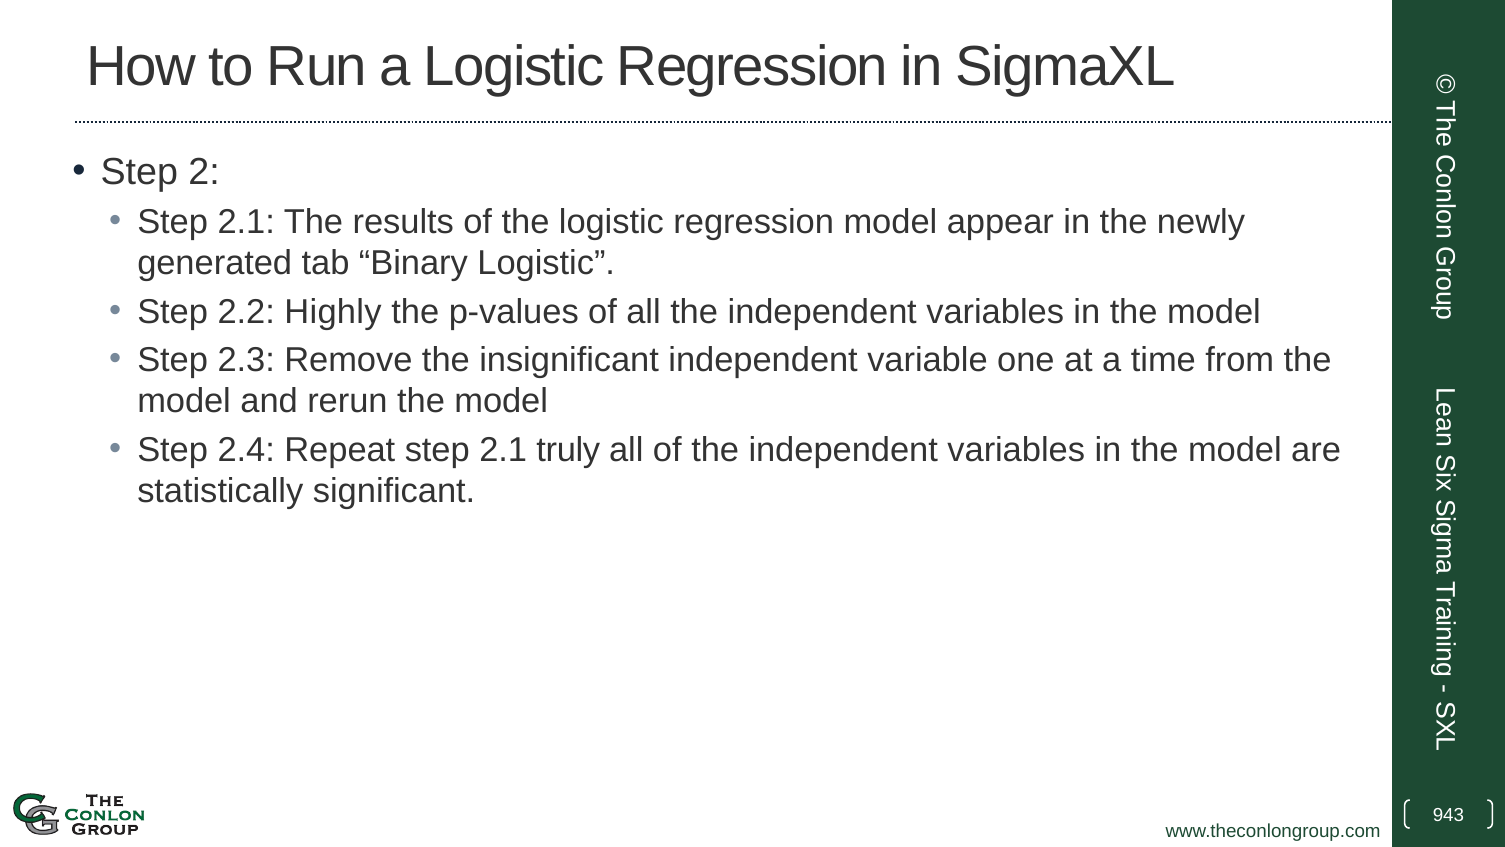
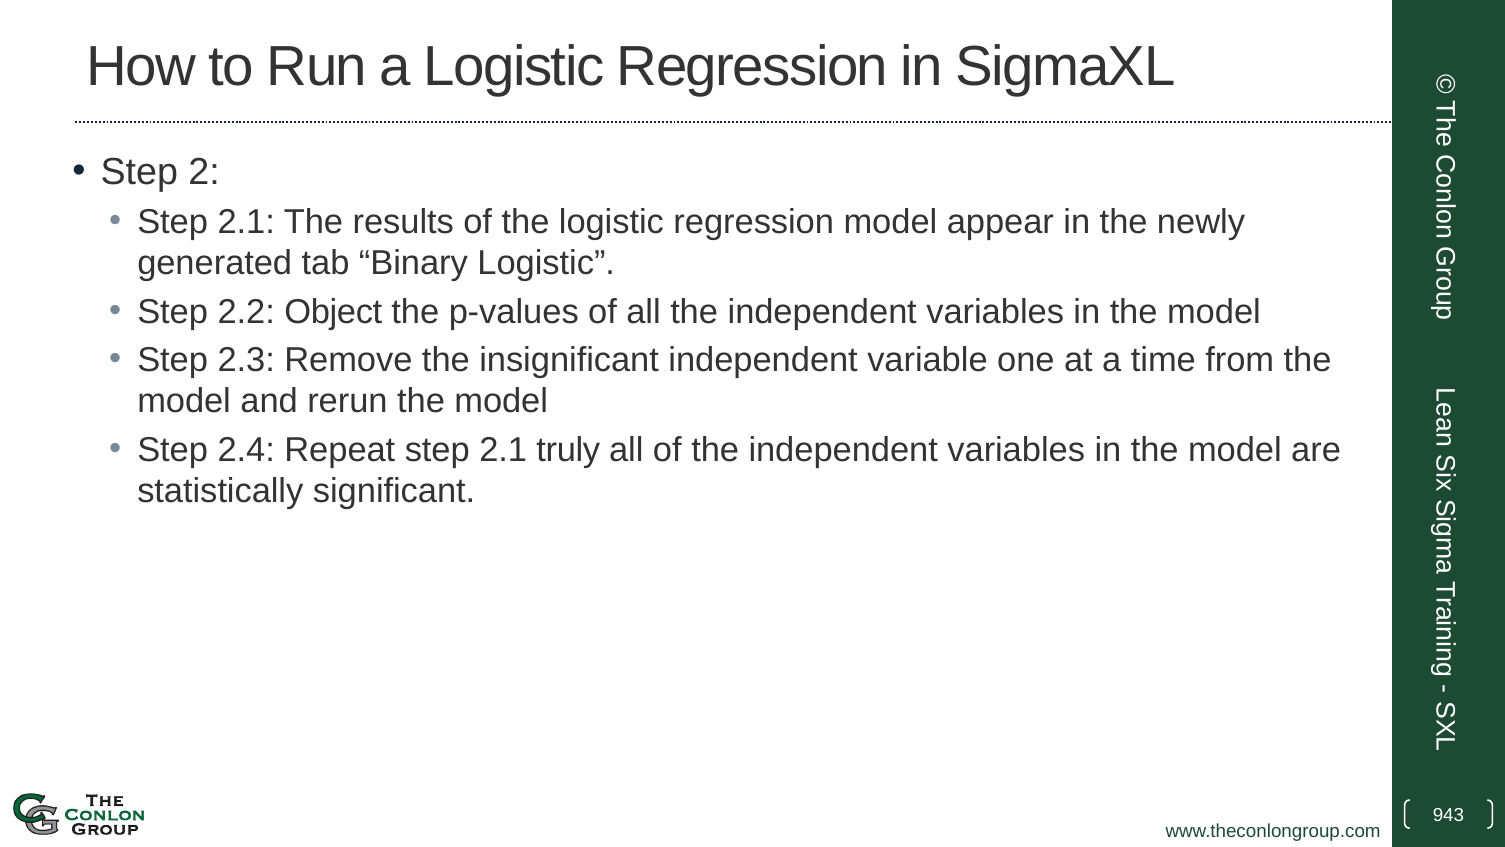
Highly: Highly -> Object (333, 312)
